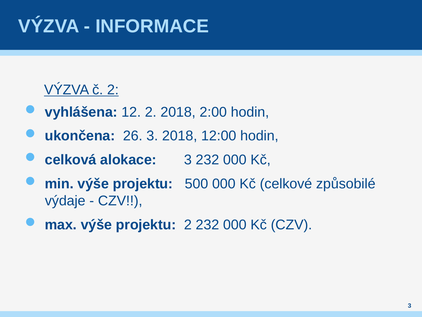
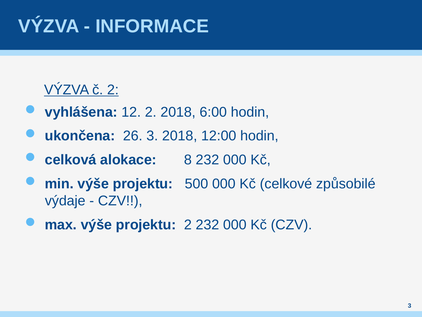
2:00: 2:00 -> 6:00 (213, 112)
alokace 3: 3 -> 8 (188, 160)
